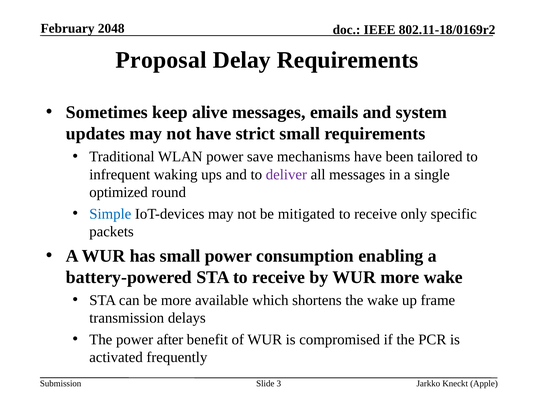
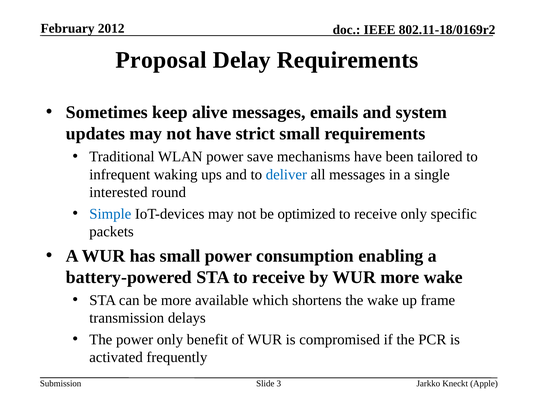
2048: 2048 -> 2012 (111, 28)
deliver colour: purple -> blue (286, 174)
optimized: optimized -> interested (118, 192)
mitigated: mitigated -> optimized (307, 214)
power after: after -> only (170, 339)
